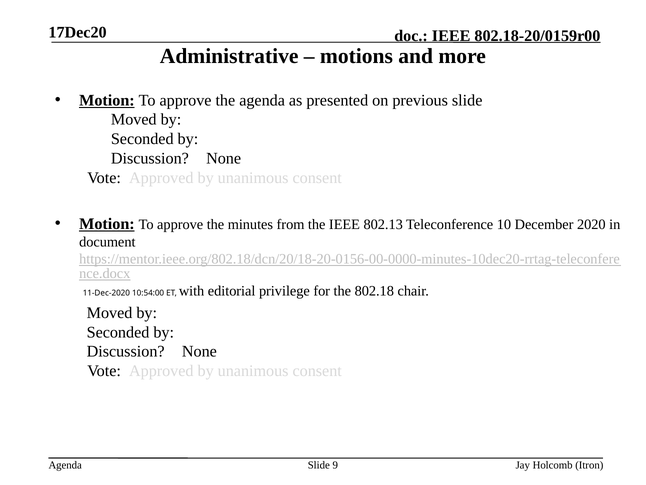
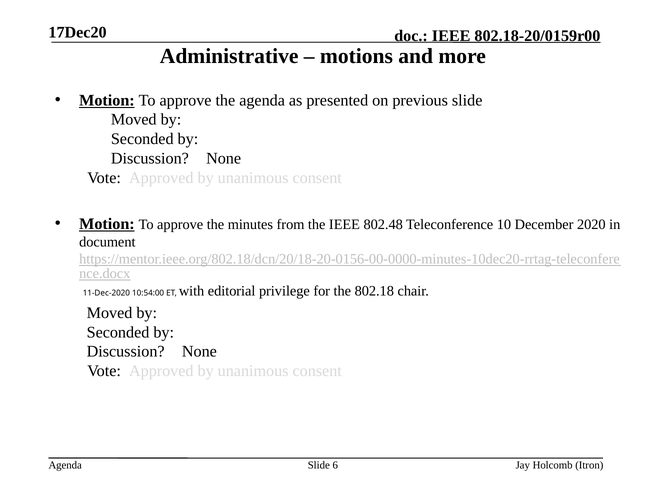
802.13: 802.13 -> 802.48 (383, 224)
9: 9 -> 6 (335, 465)
